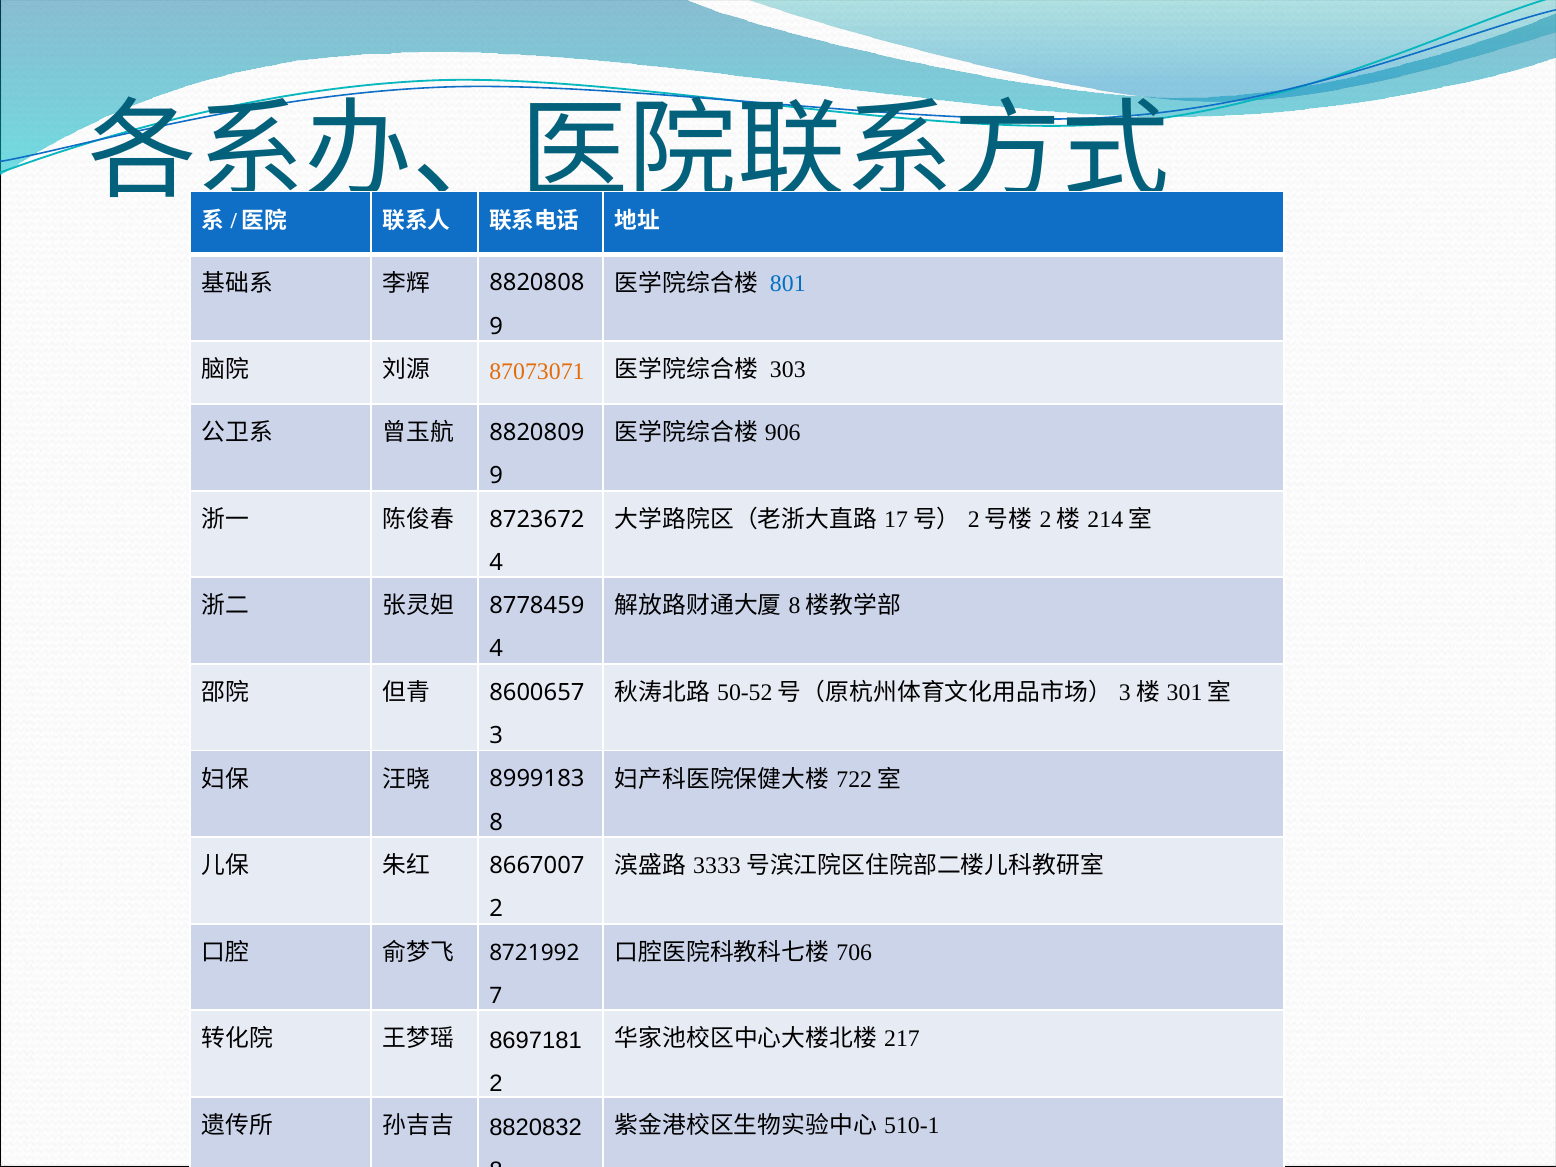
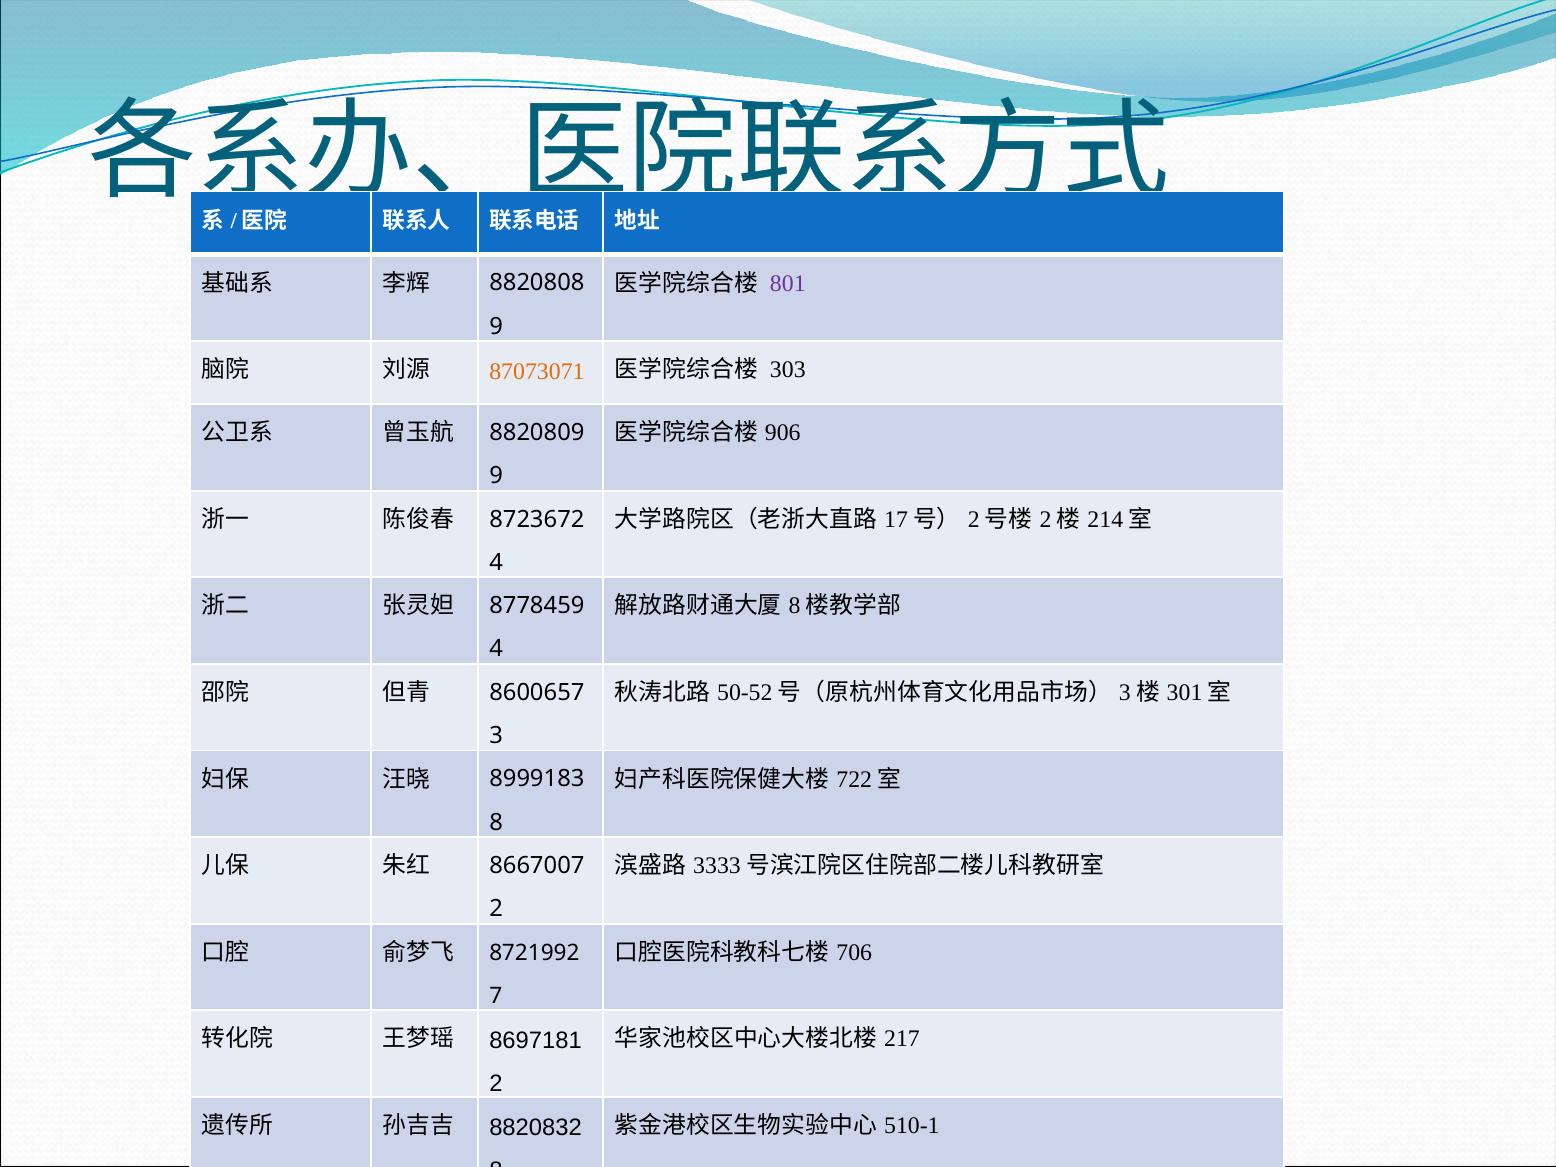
801 colour: blue -> purple (788, 283)
